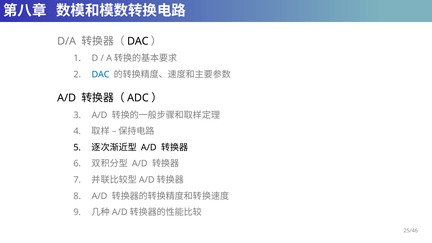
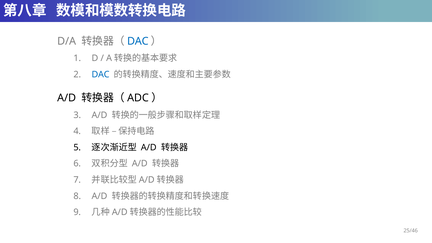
DAC colour: black -> blue (138, 41)
